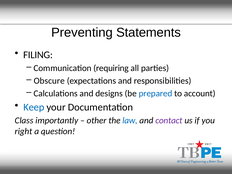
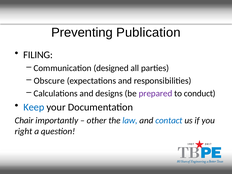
Statements: Statements -> Publication (148, 32)
requiring: requiring -> designed (111, 68)
prepared colour: blue -> purple (156, 93)
account: account -> conduct (200, 93)
Class: Class -> Chair (24, 120)
contact colour: purple -> blue (169, 120)
